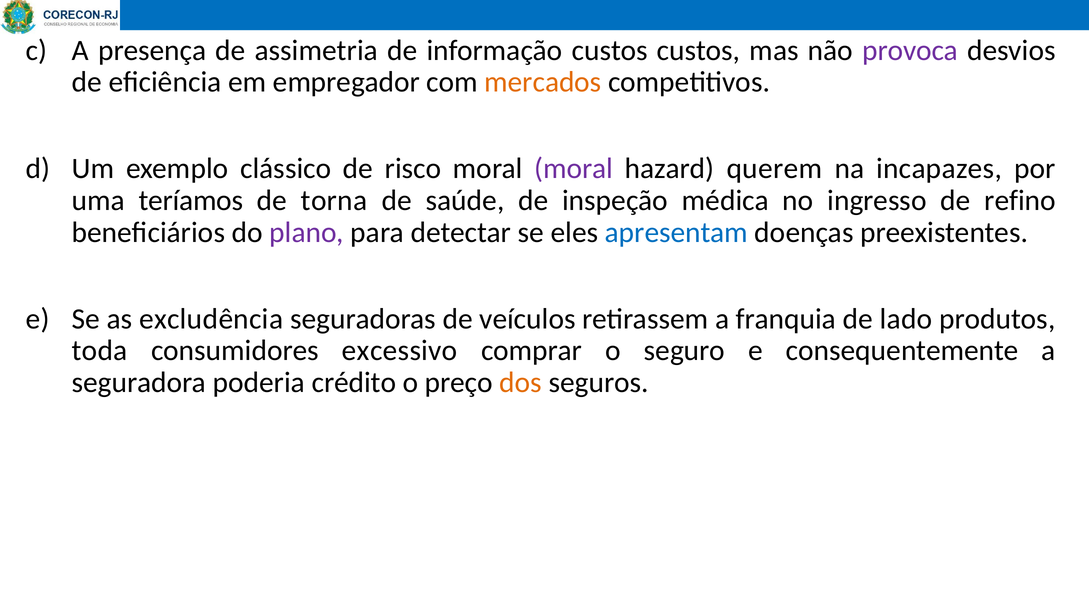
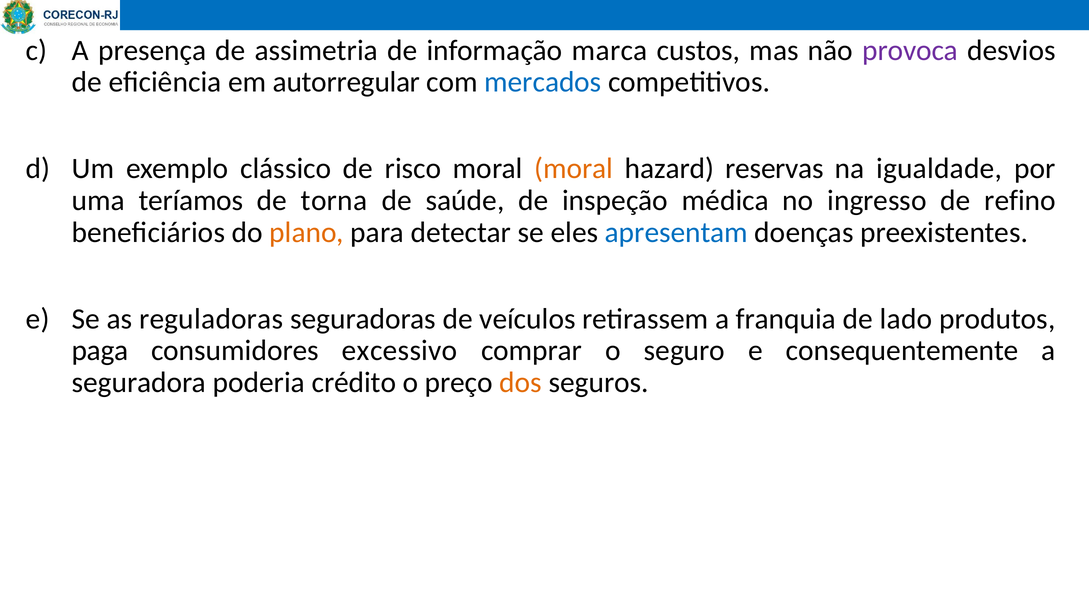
informação custos: custos -> marca (610, 50)
empregador: empregador -> autorregular (347, 82)
mercados colour: orange -> blue (543, 82)
moral colour: purple -> orange (574, 169)
querem: querem -> reservas (775, 169)
incapazes: incapazes -> igualdade (939, 169)
plano colour: purple -> orange (307, 232)
excludência: excludência -> reguladoras (211, 319)
toda: toda -> paga (100, 350)
